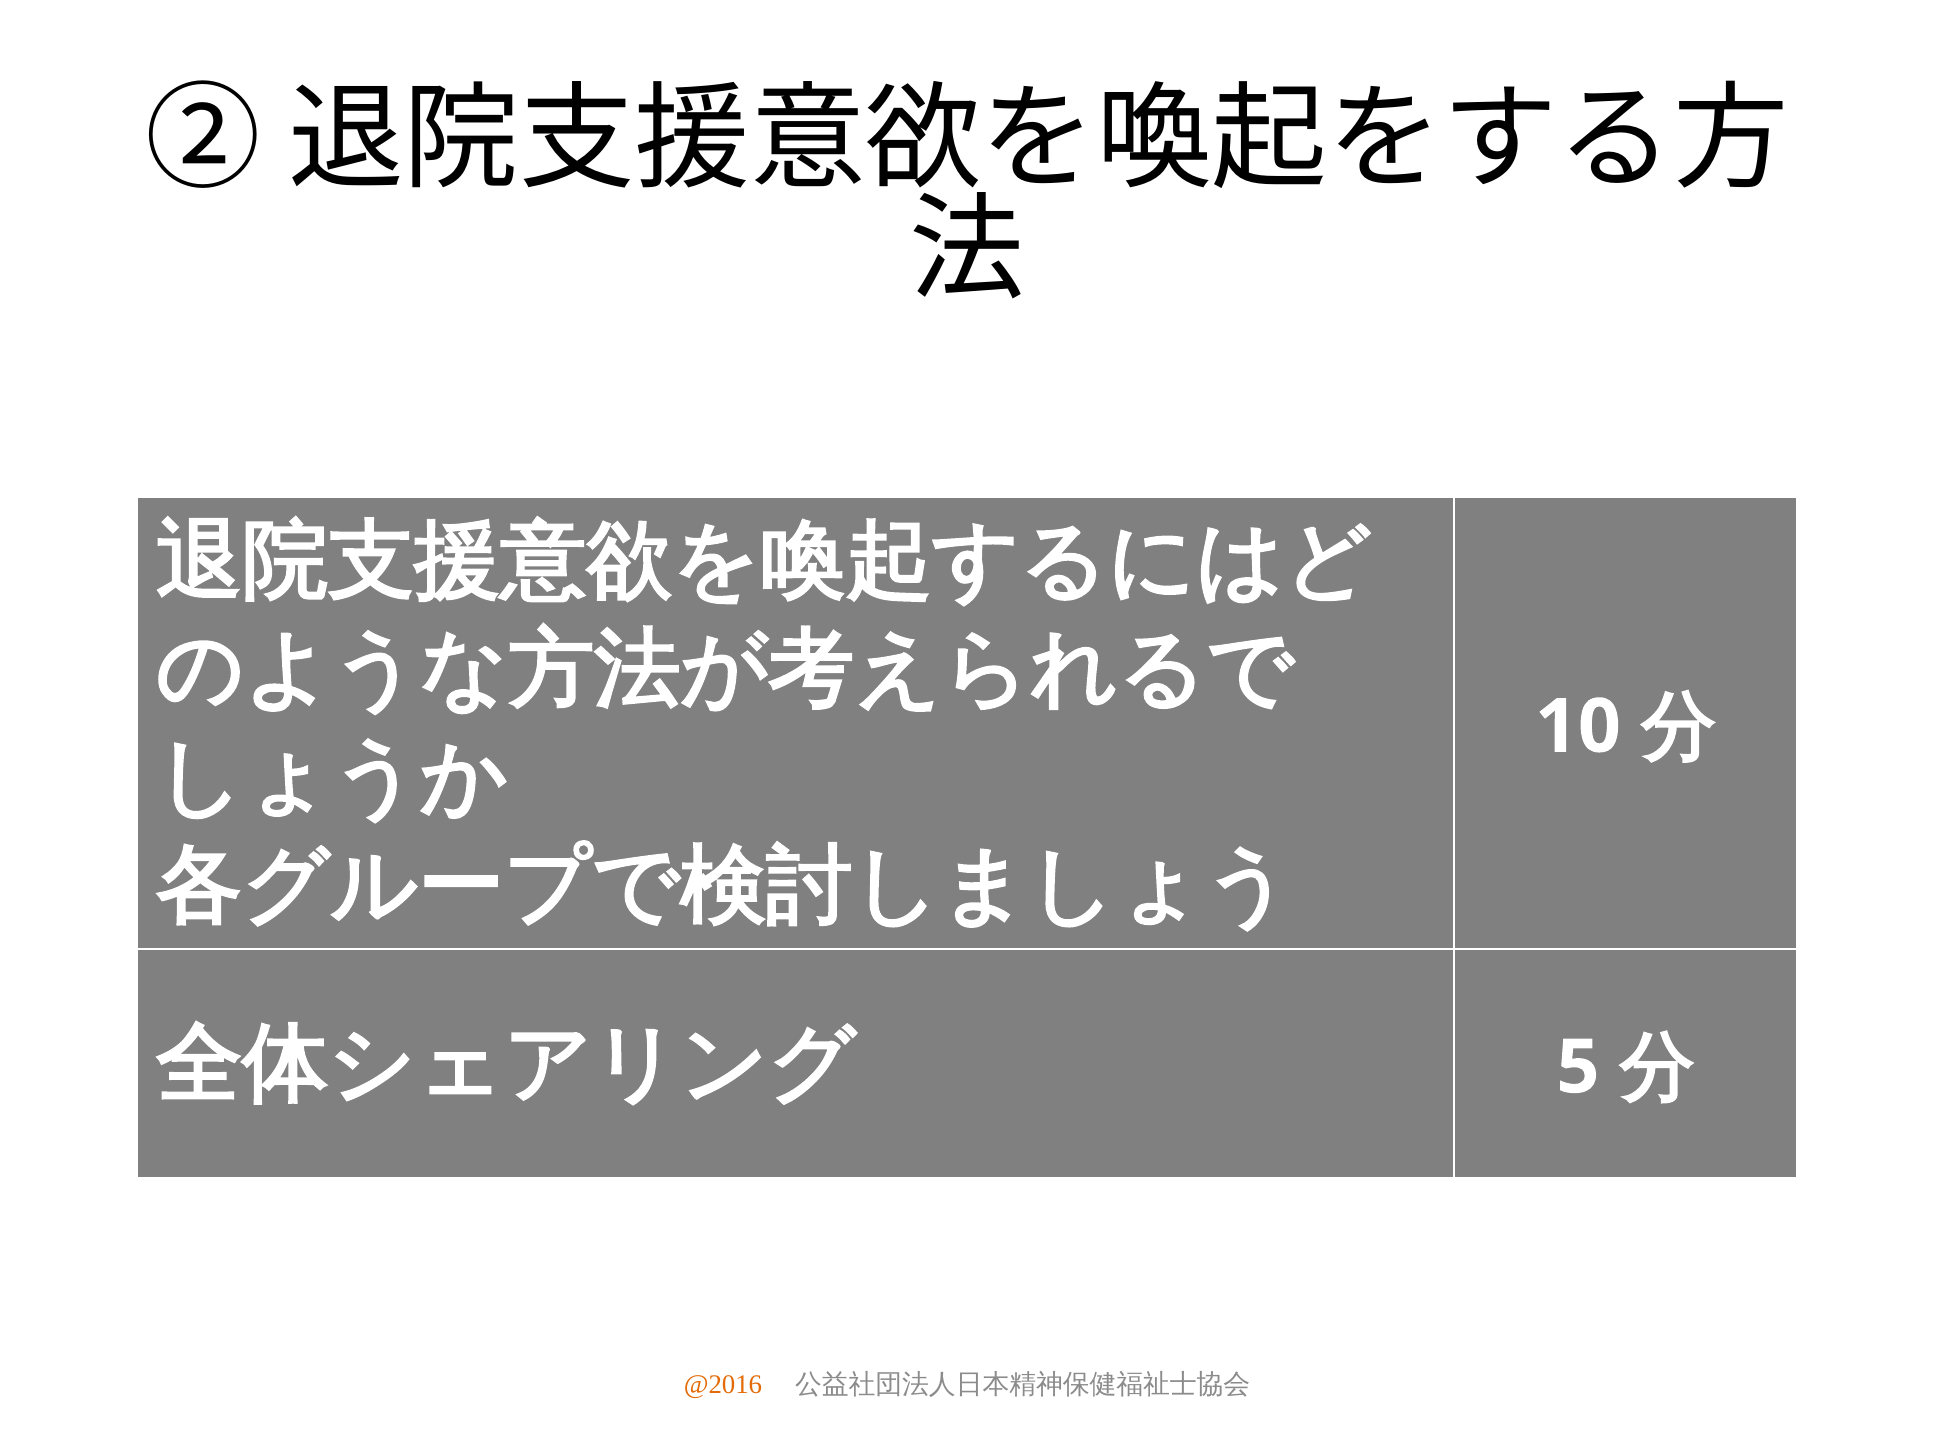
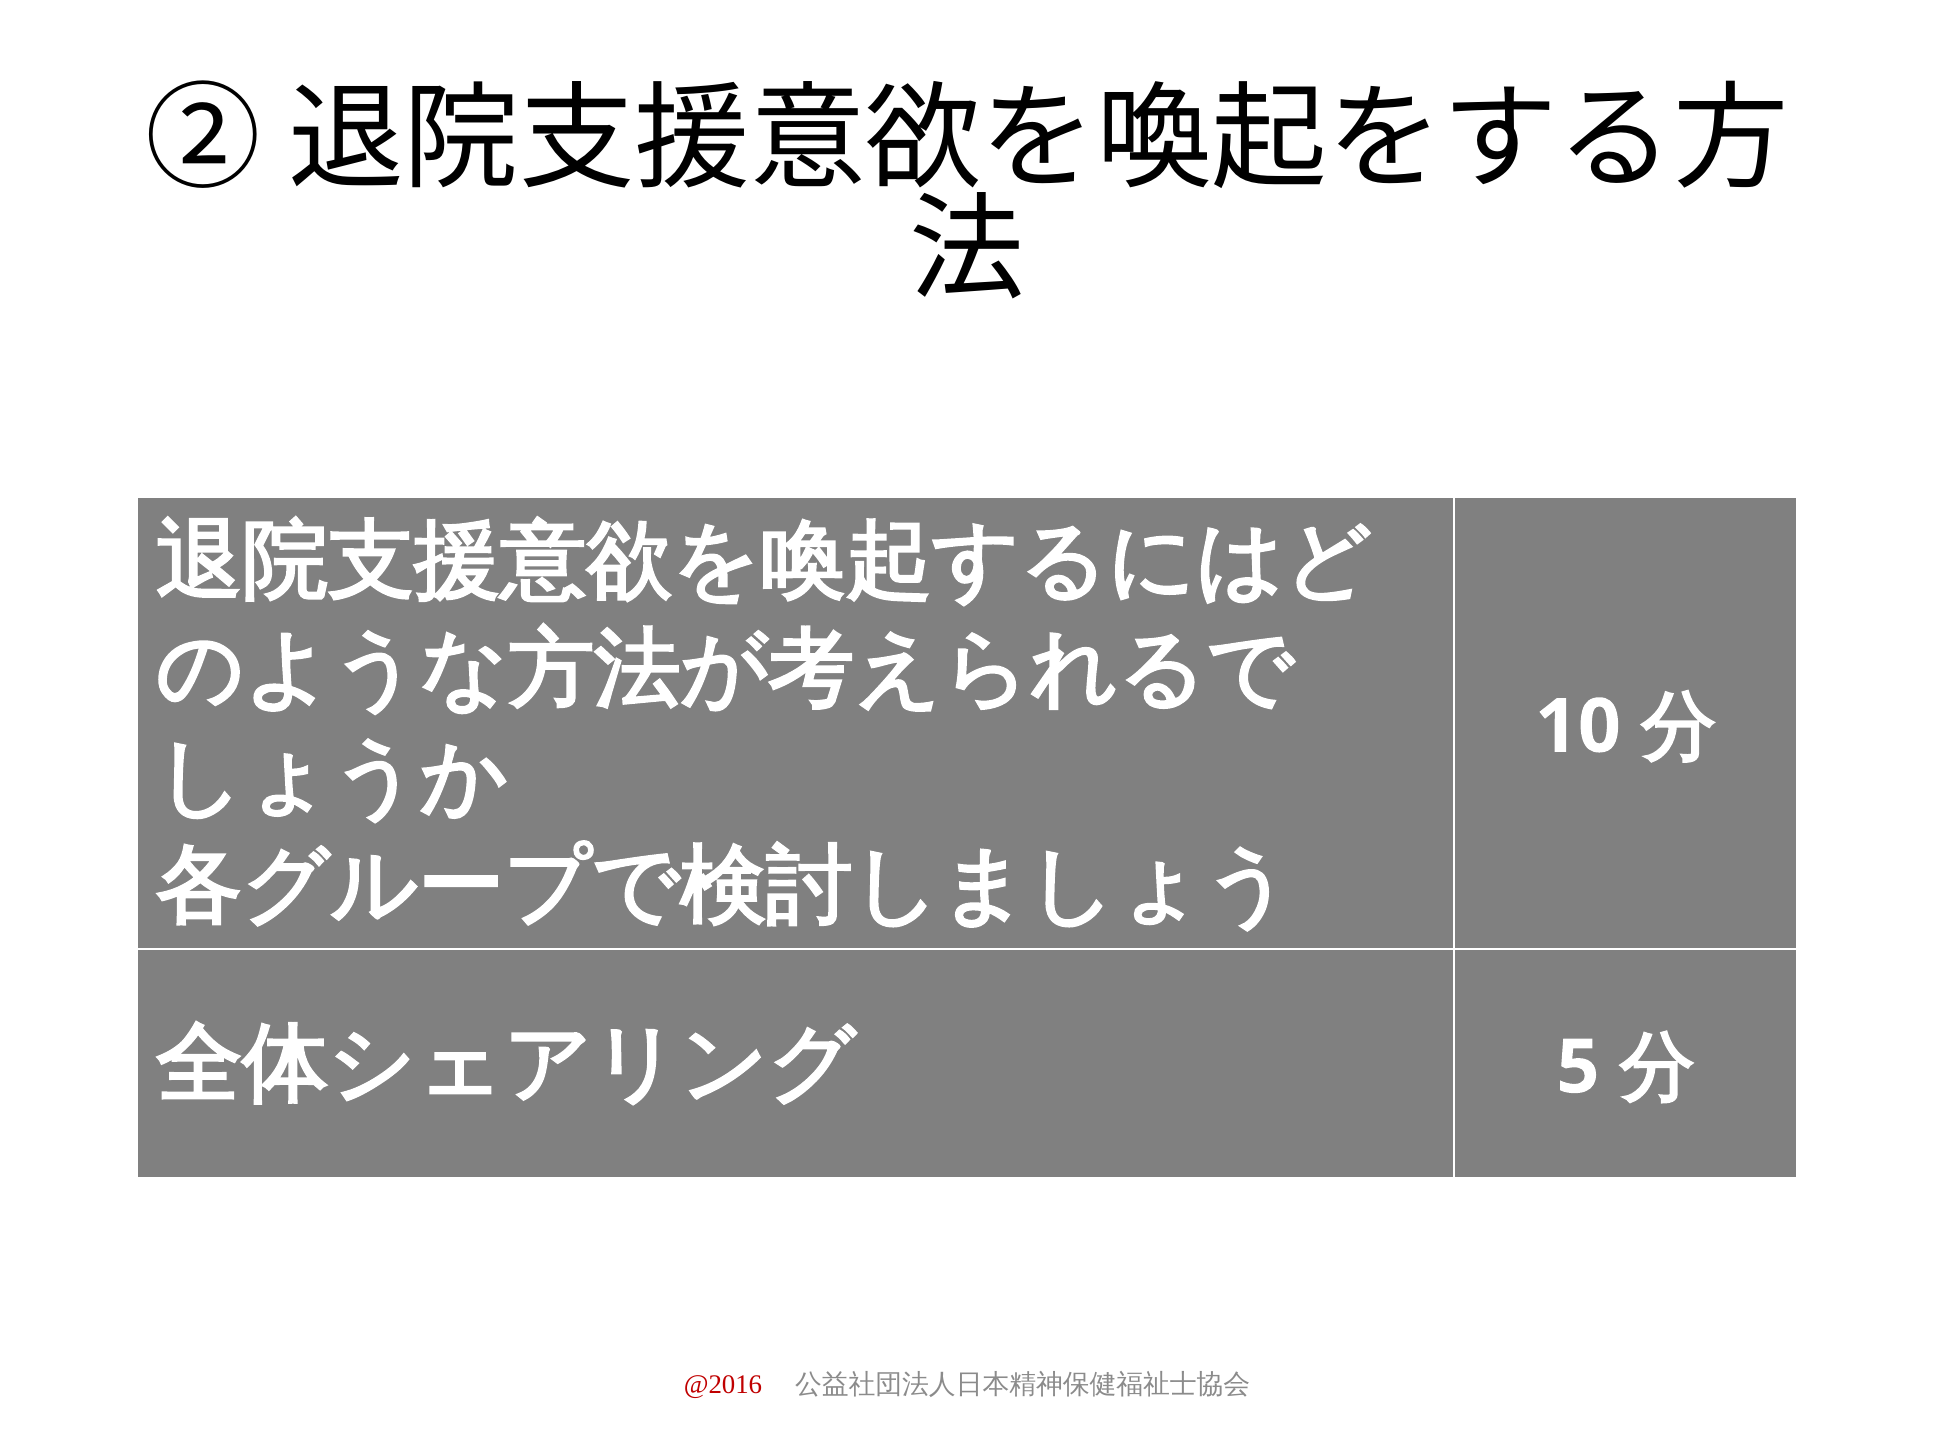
@2016 colour: orange -> red (723, 1385)
